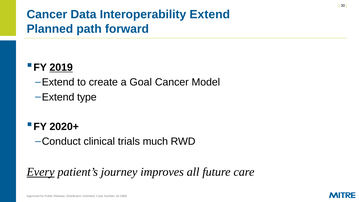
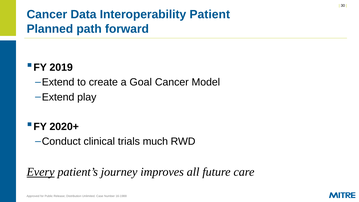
Interoperability Extend: Extend -> Patient (210, 15)
2019 underline: present -> none (61, 67)
type: type -> play (87, 97)
